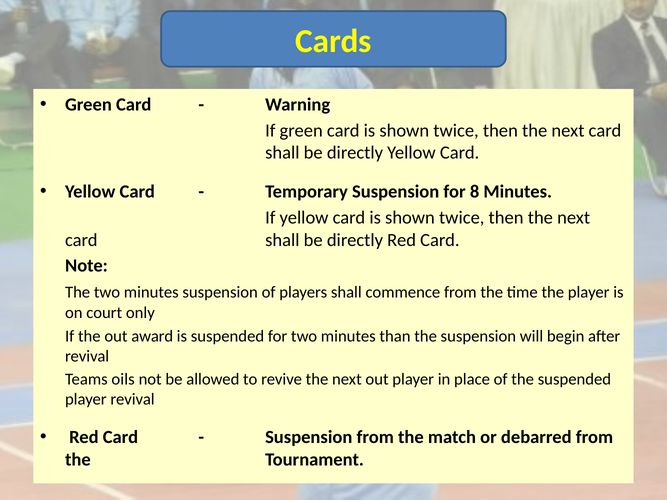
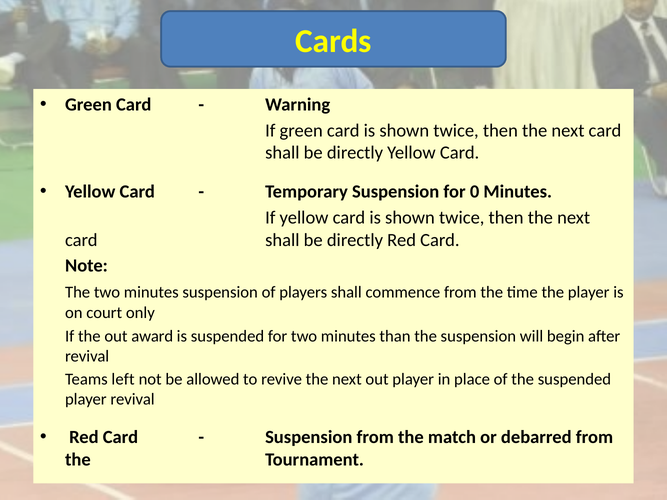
8: 8 -> 0 (475, 192)
oils: oils -> left (123, 380)
